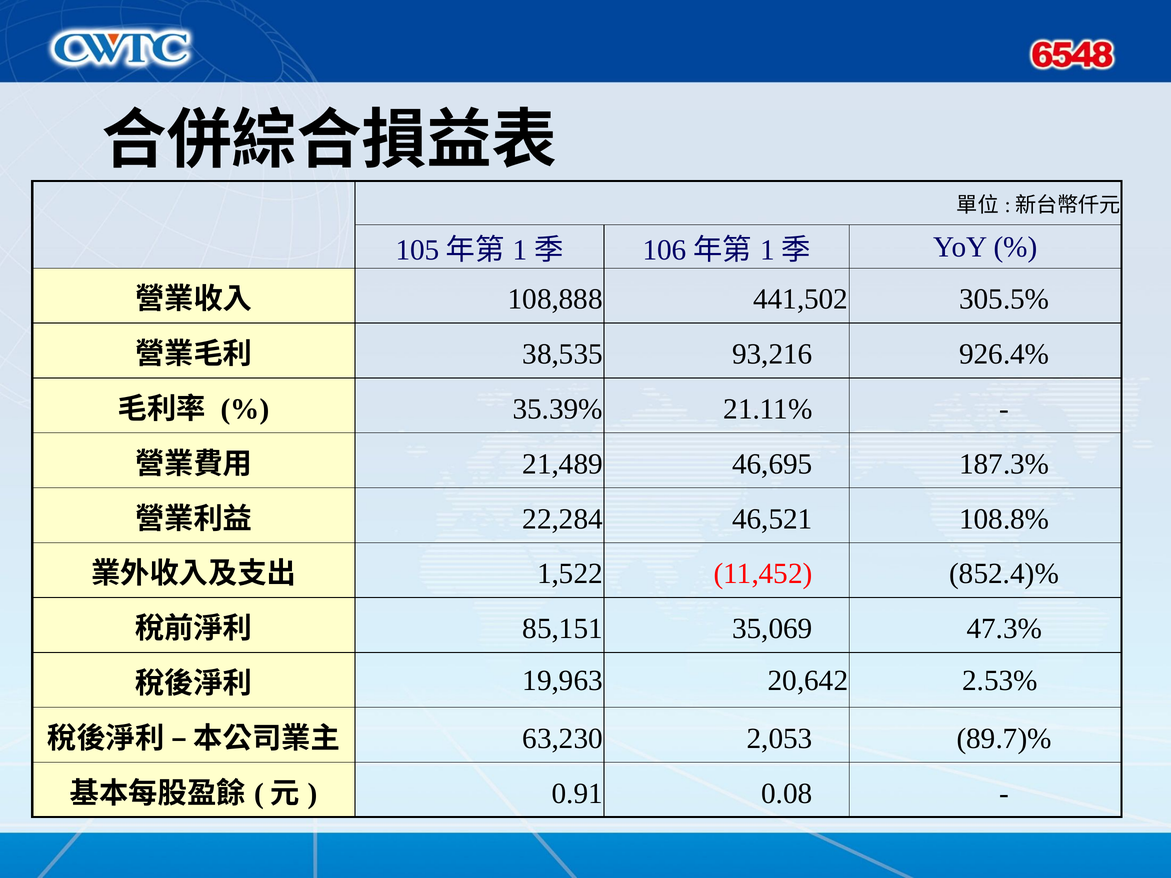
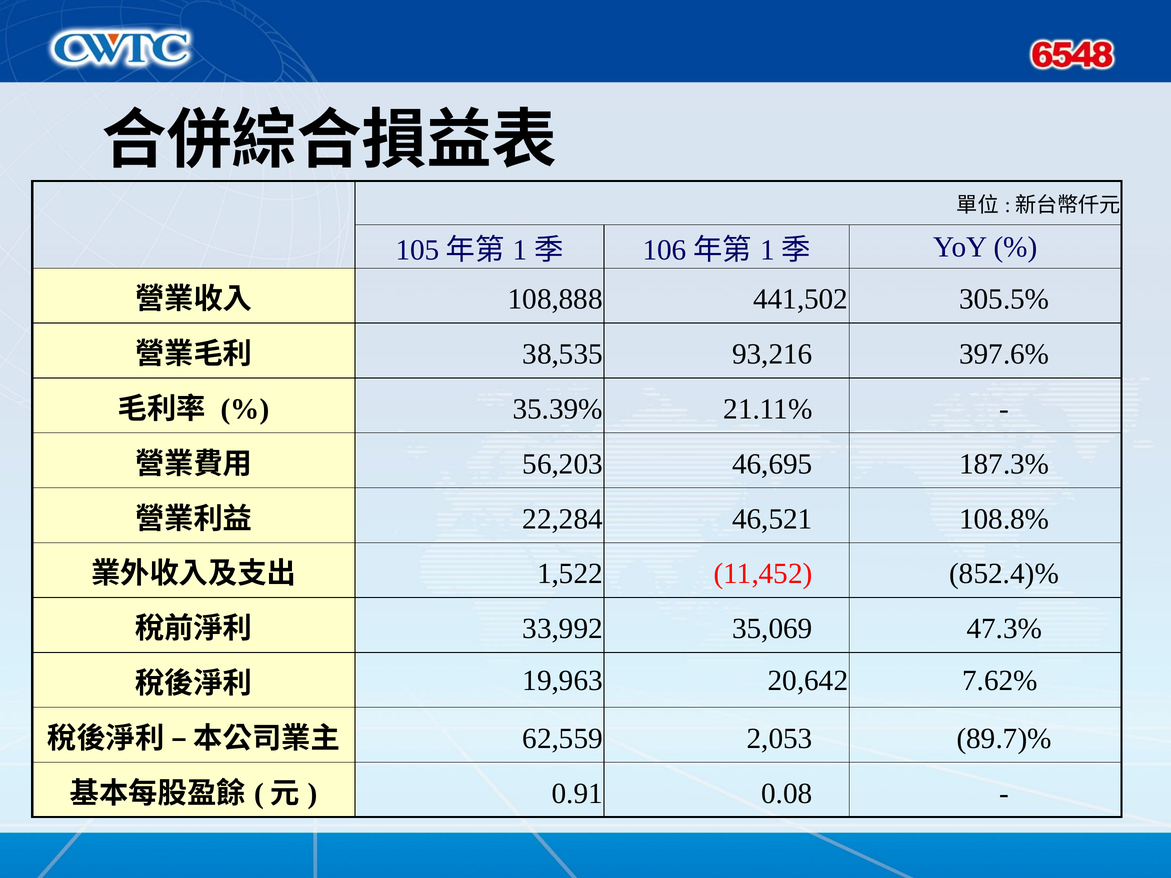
926.4%: 926.4% -> 397.6% (1004, 354)
21,489: 21,489 -> 56,203 (563, 464)
85,151: 85,151 -> 33,992 (563, 629)
2.53%: 2.53% -> 7.62% (1000, 681)
63,230: 63,230 -> 62,559 (563, 739)
